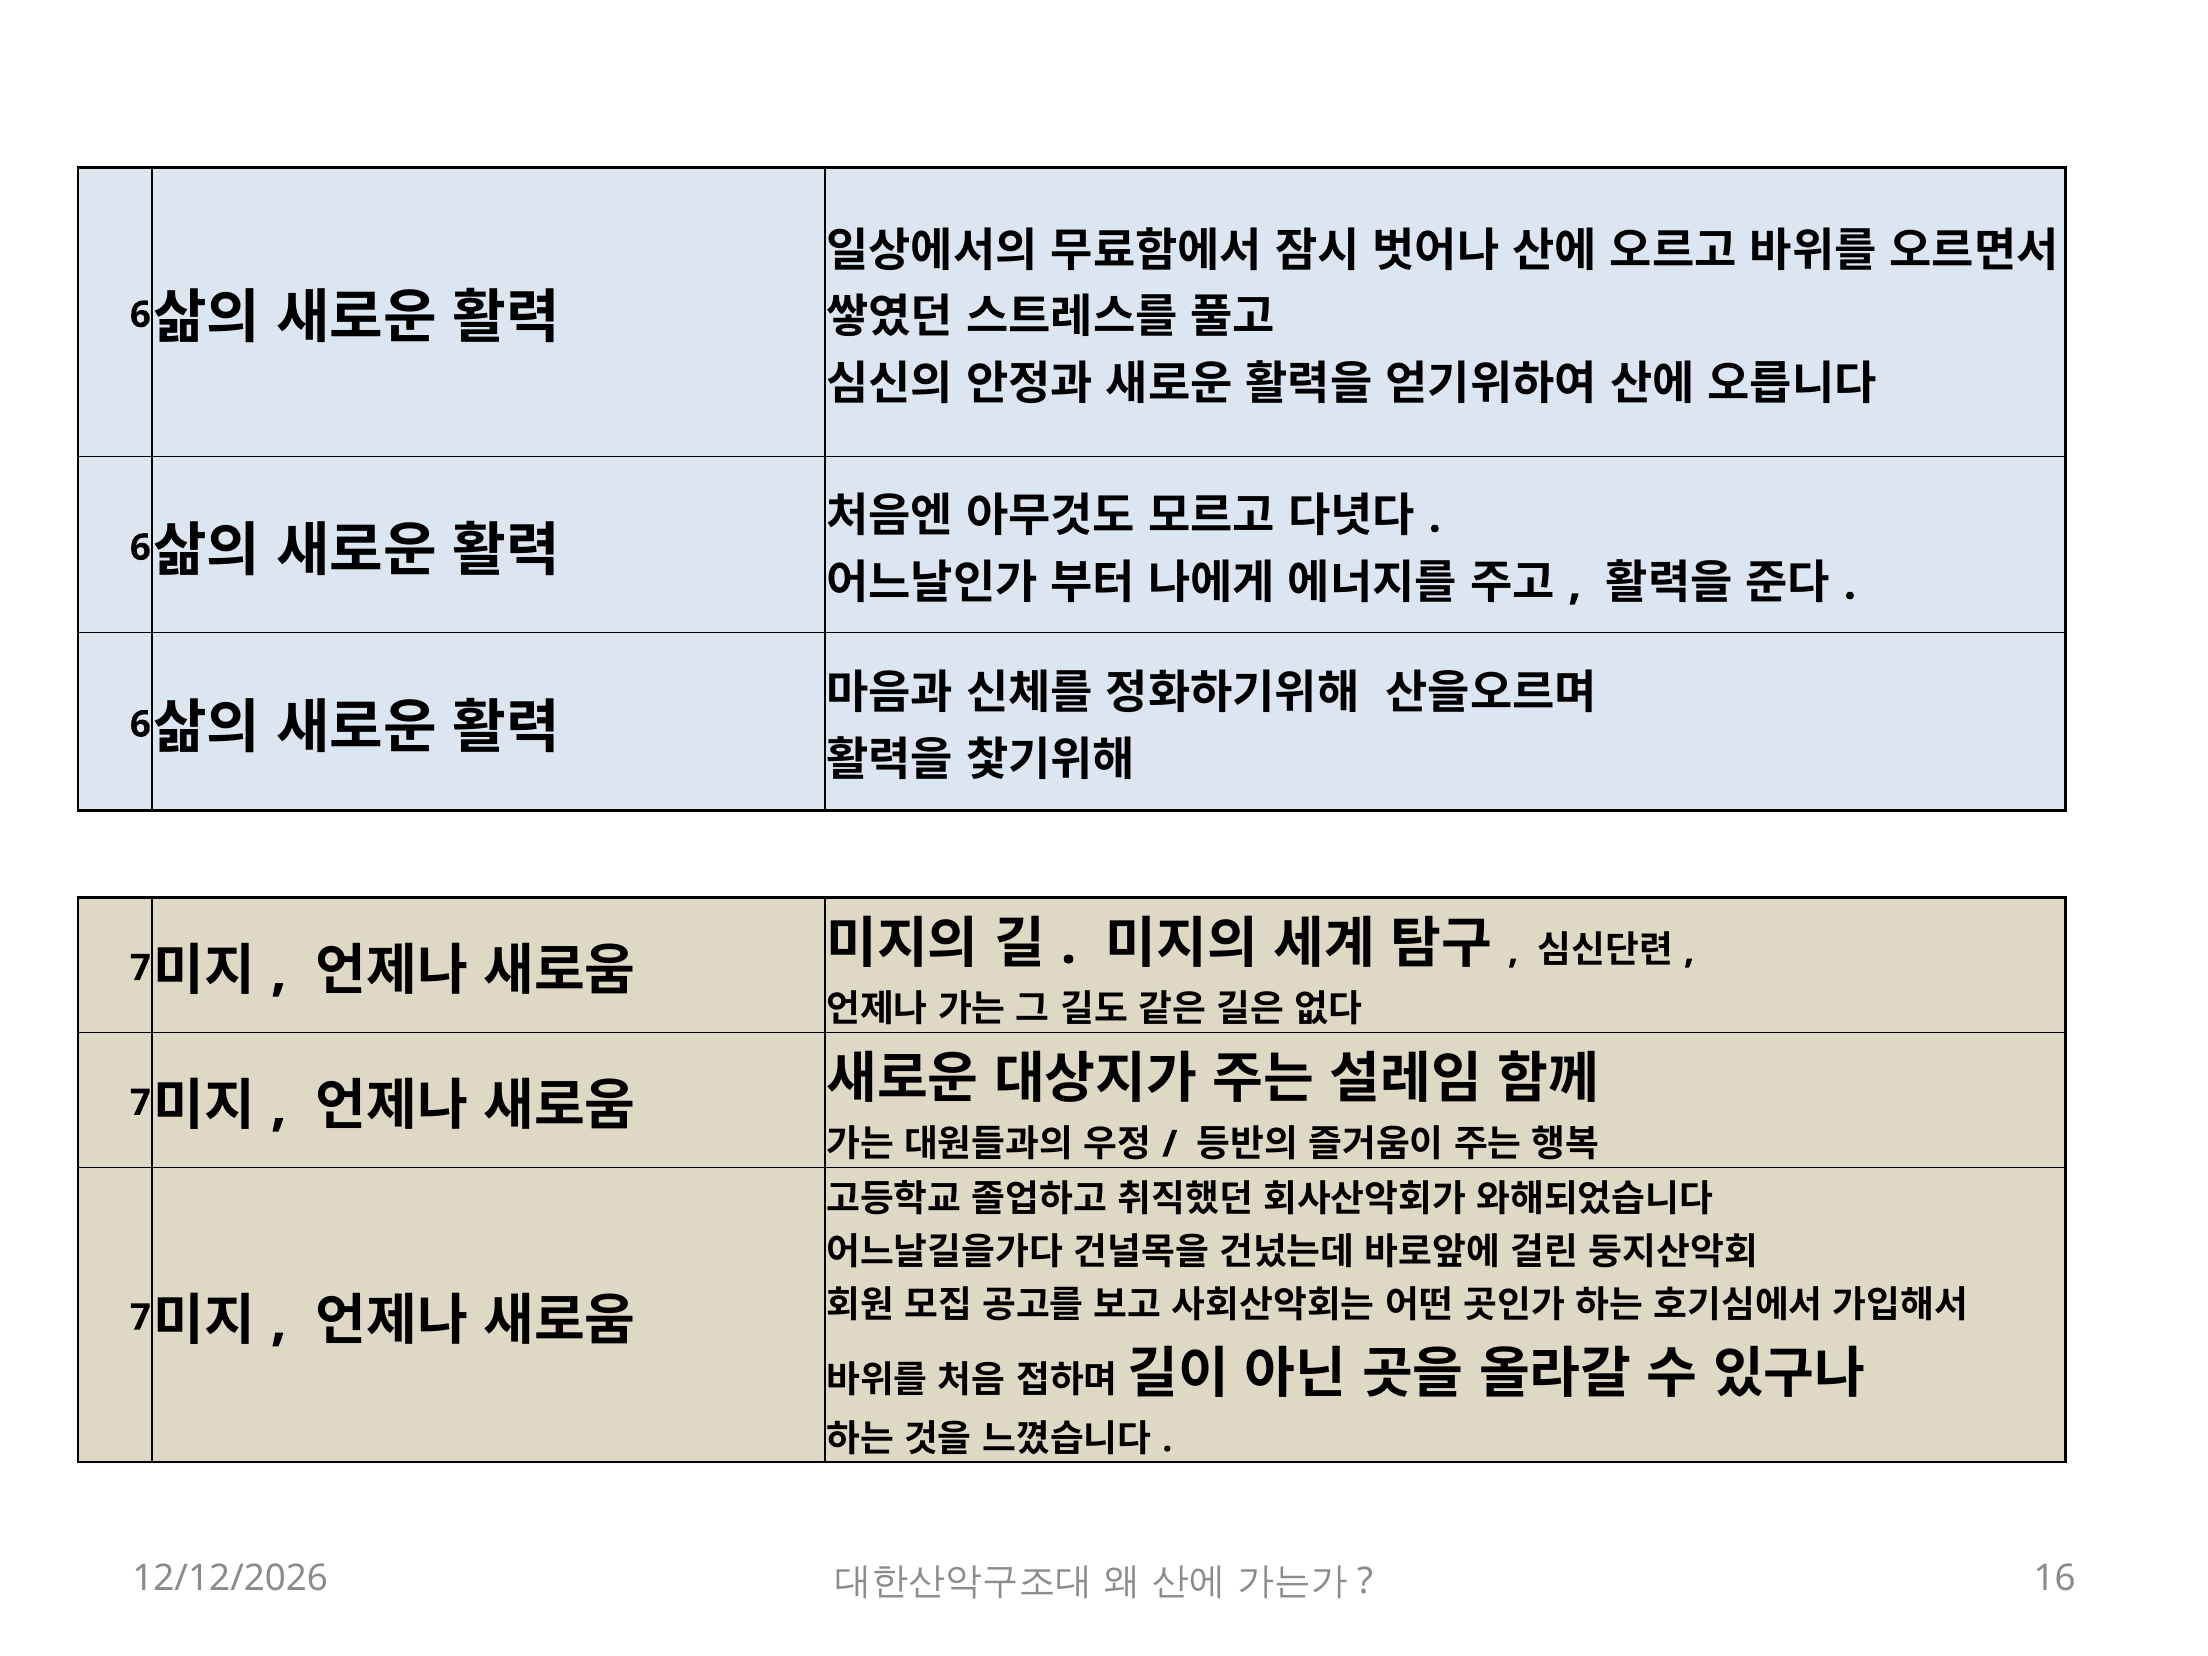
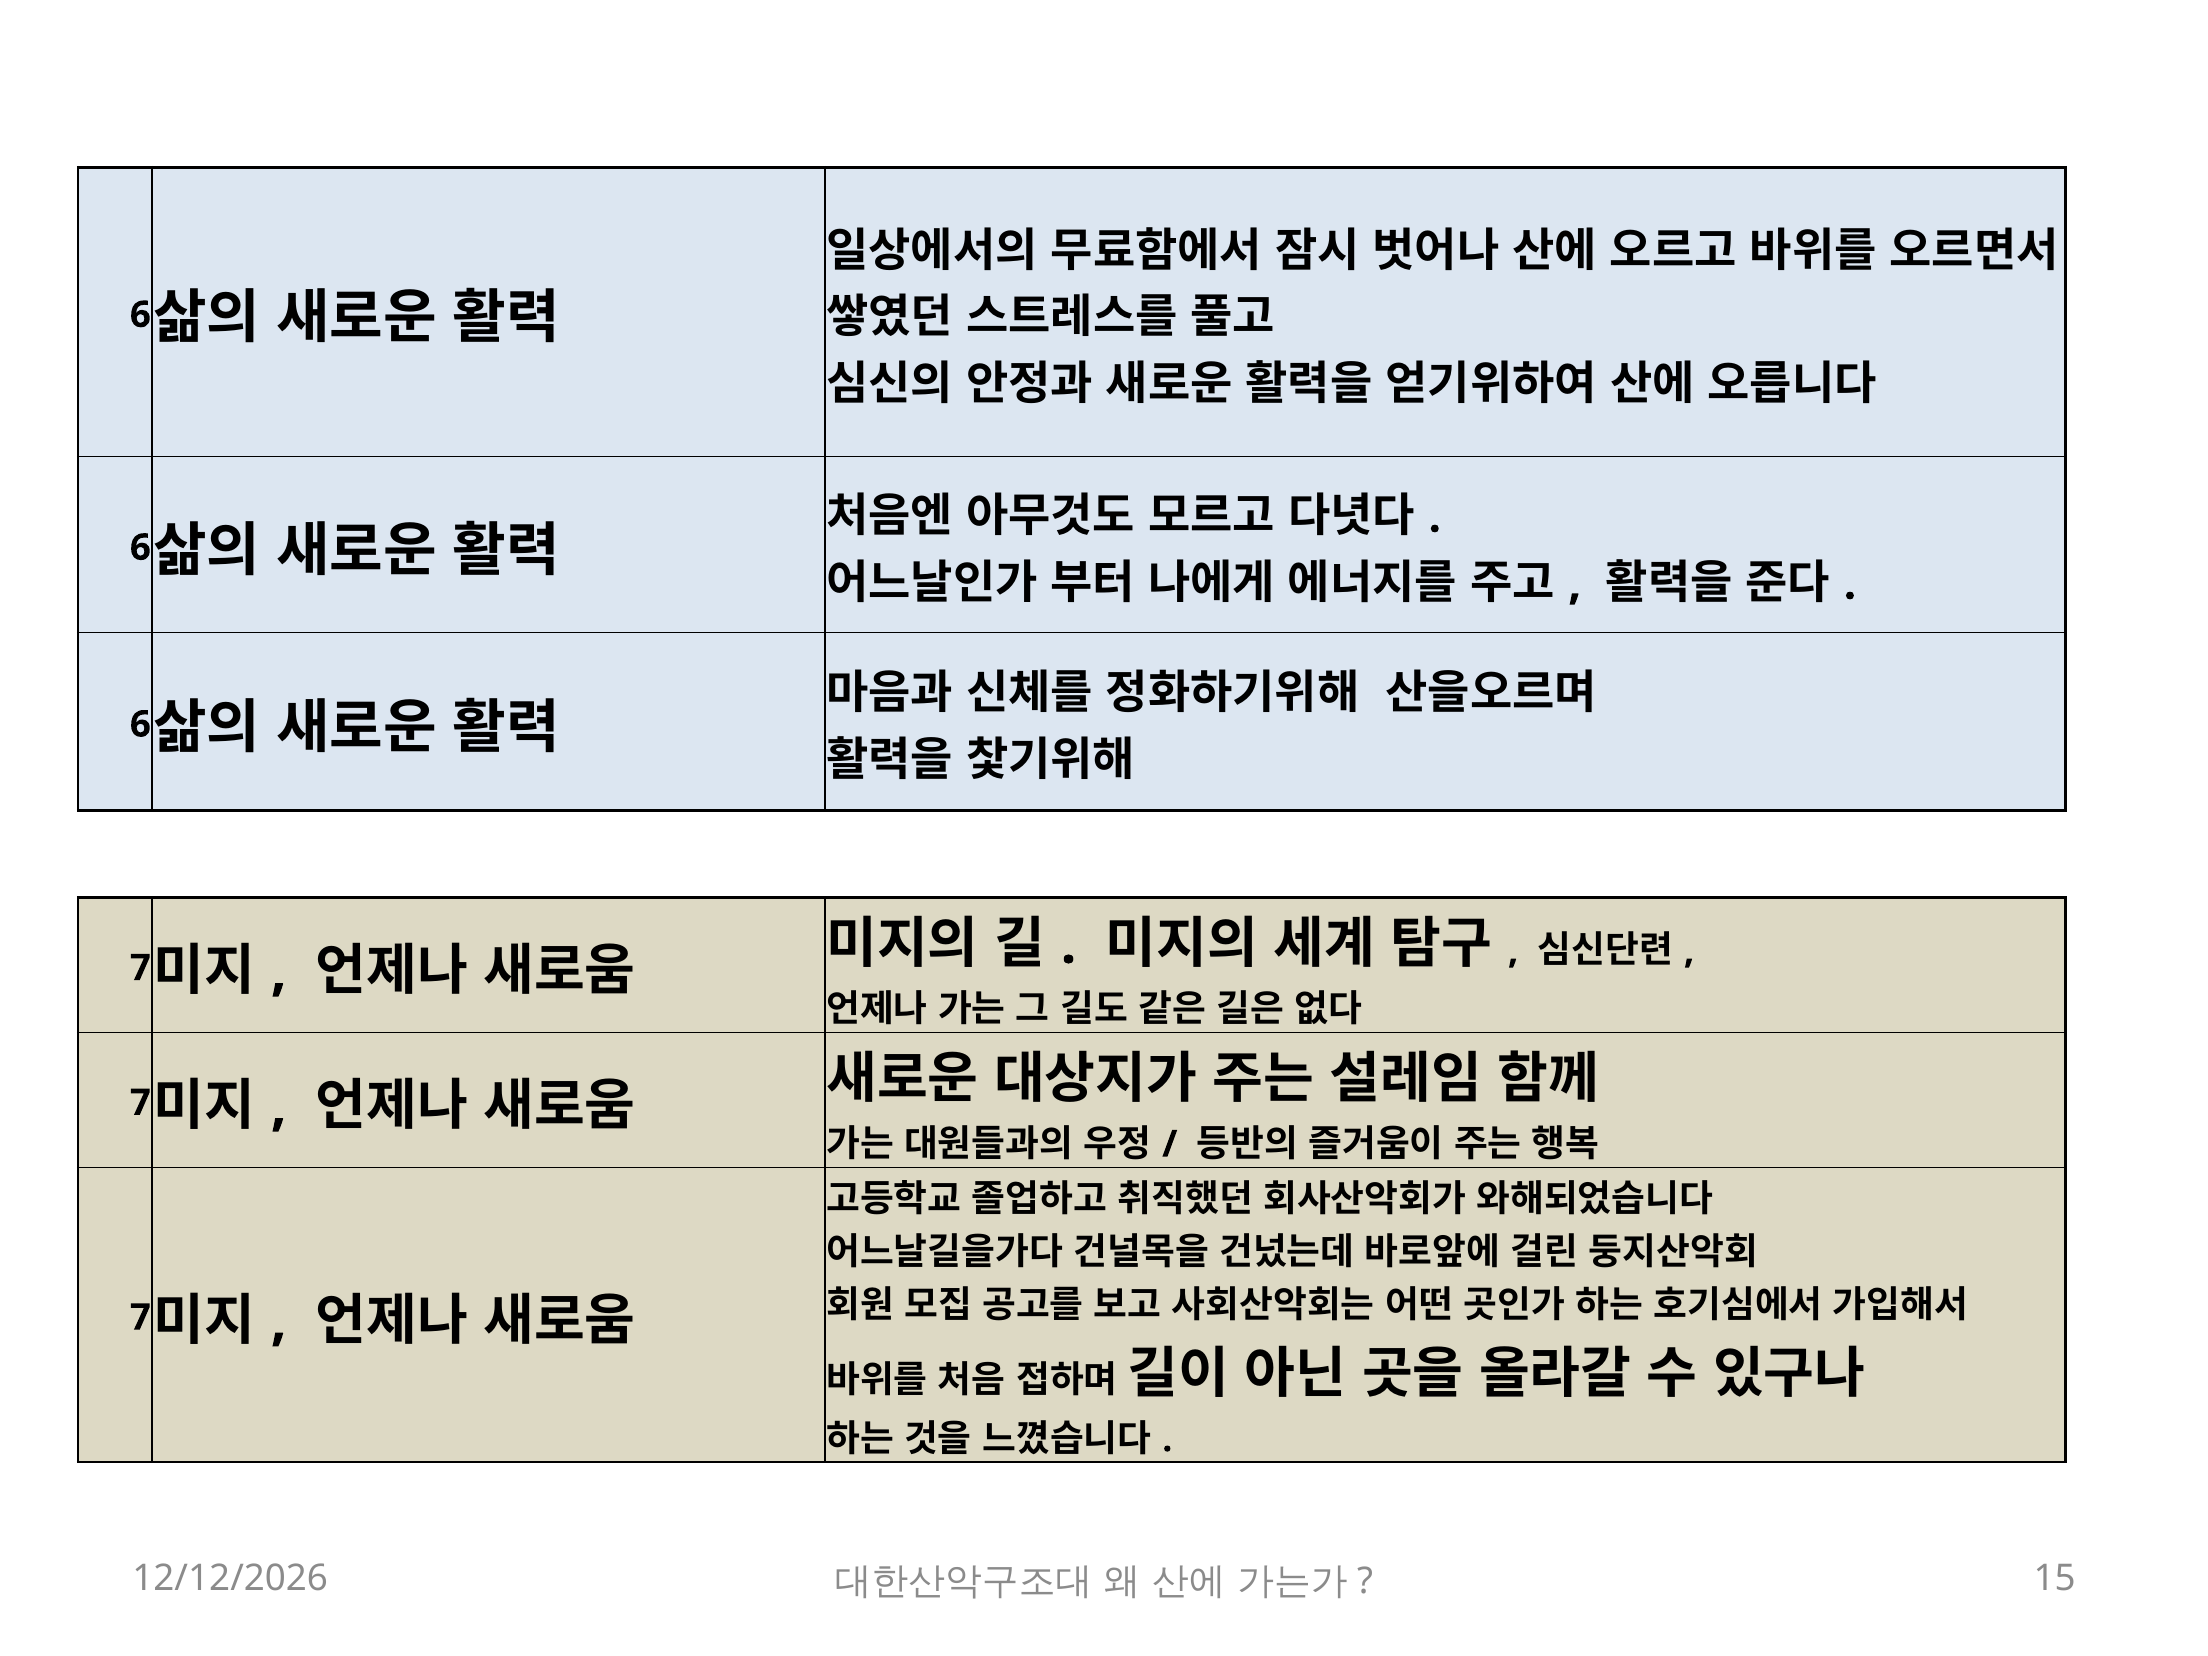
16: 16 -> 15 (2055, 1578)
